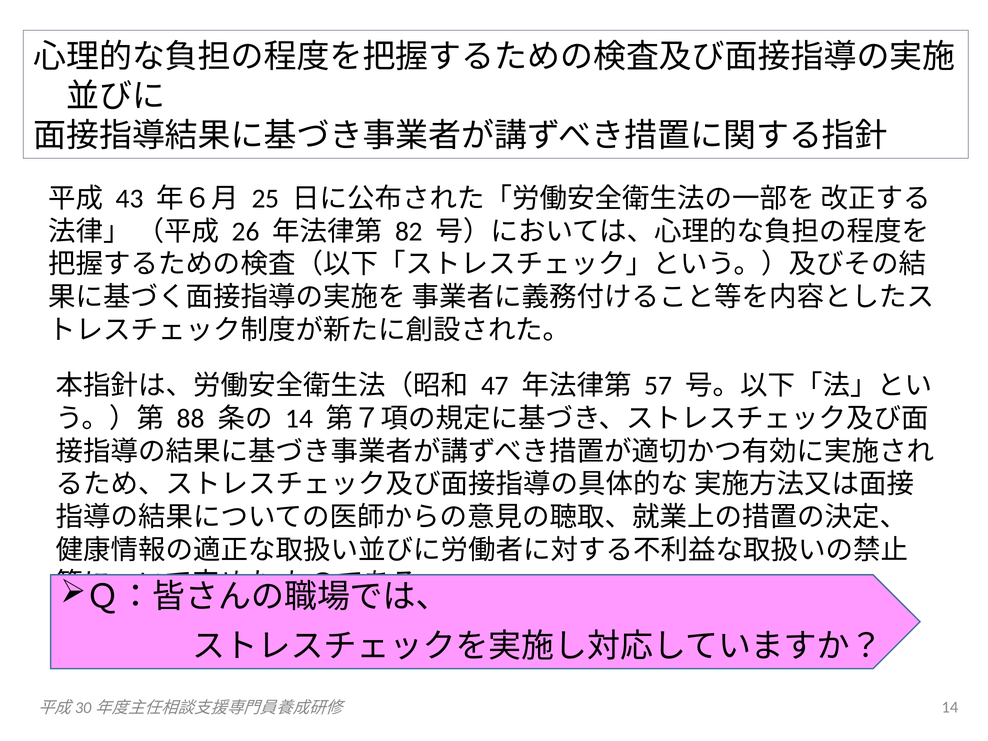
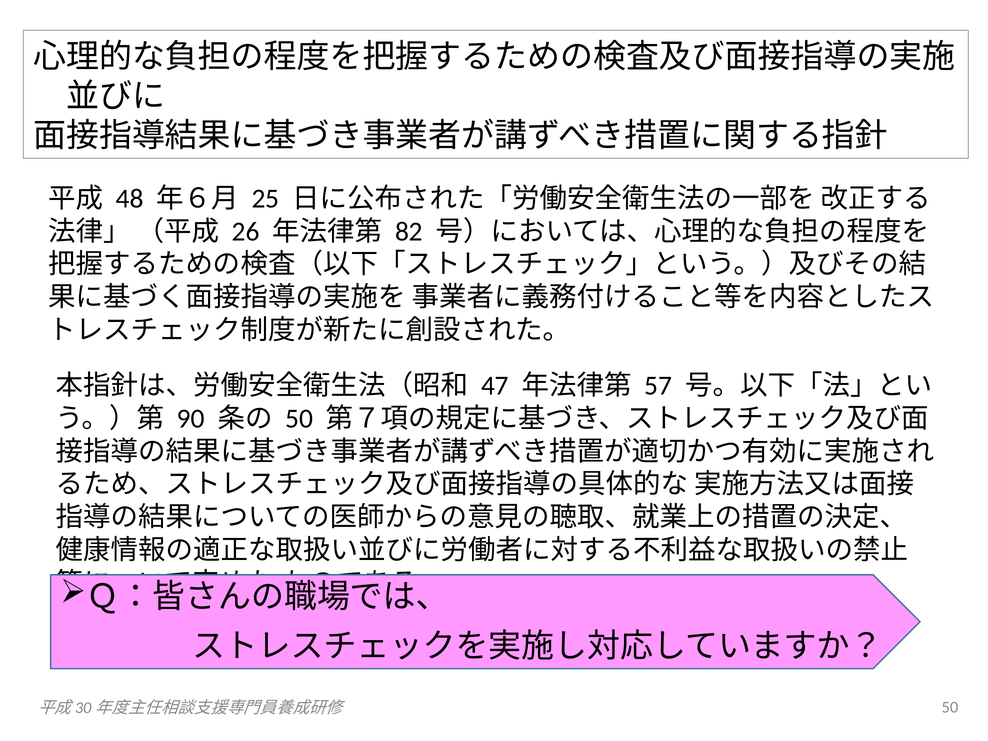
43: 43 -> 48 (130, 199)
88: 88 -> 90 (191, 418)
14: 14 -> 50 (299, 418)
14: 14 -> 50 (950, 707)
